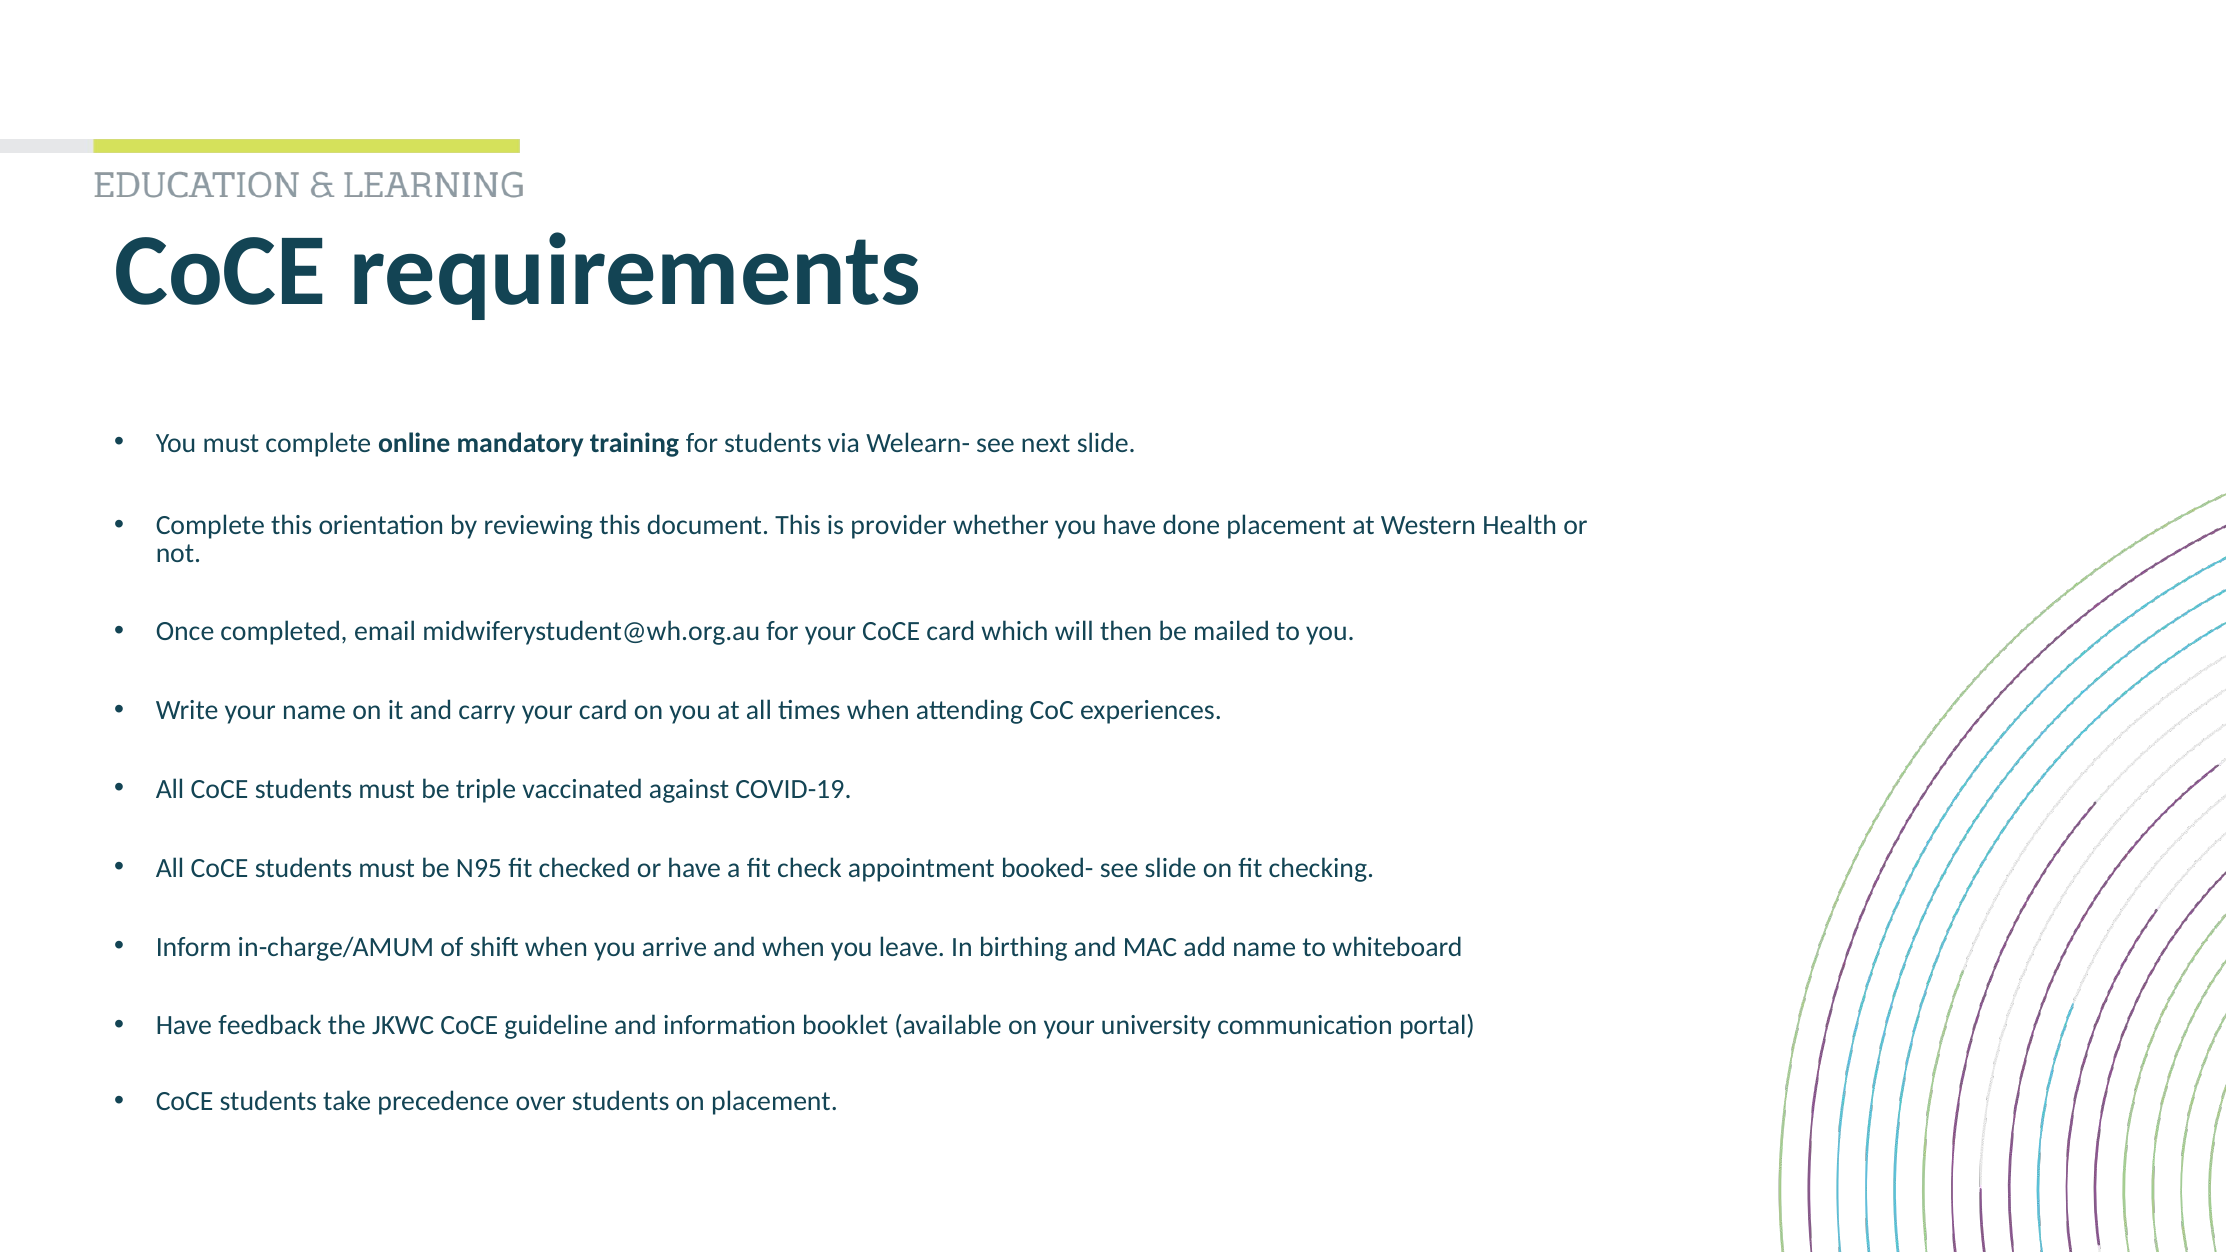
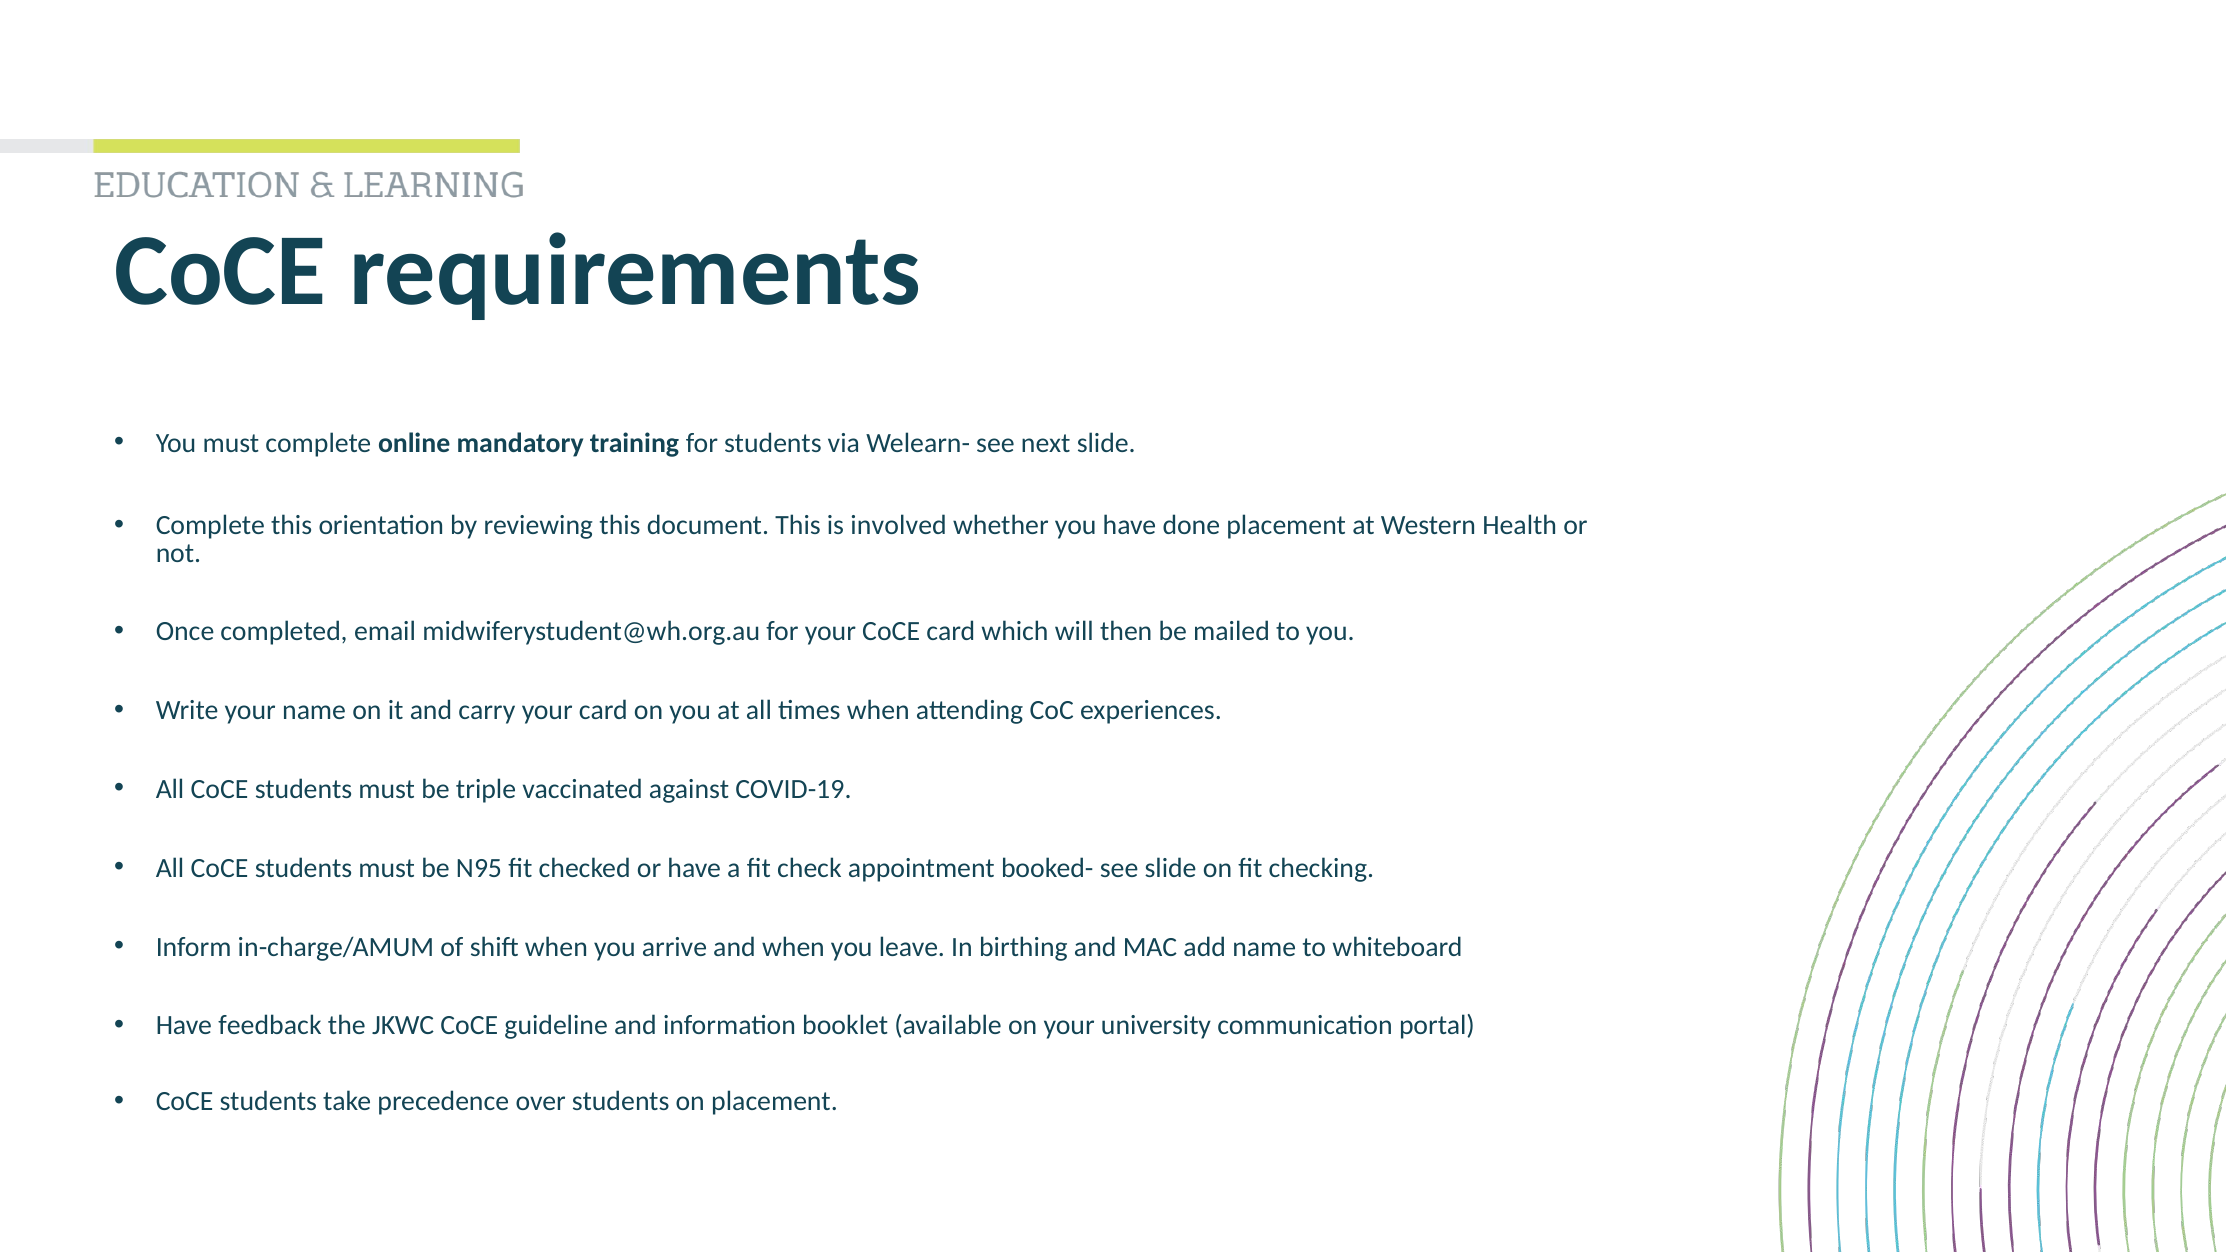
provider: provider -> involved (899, 525)
